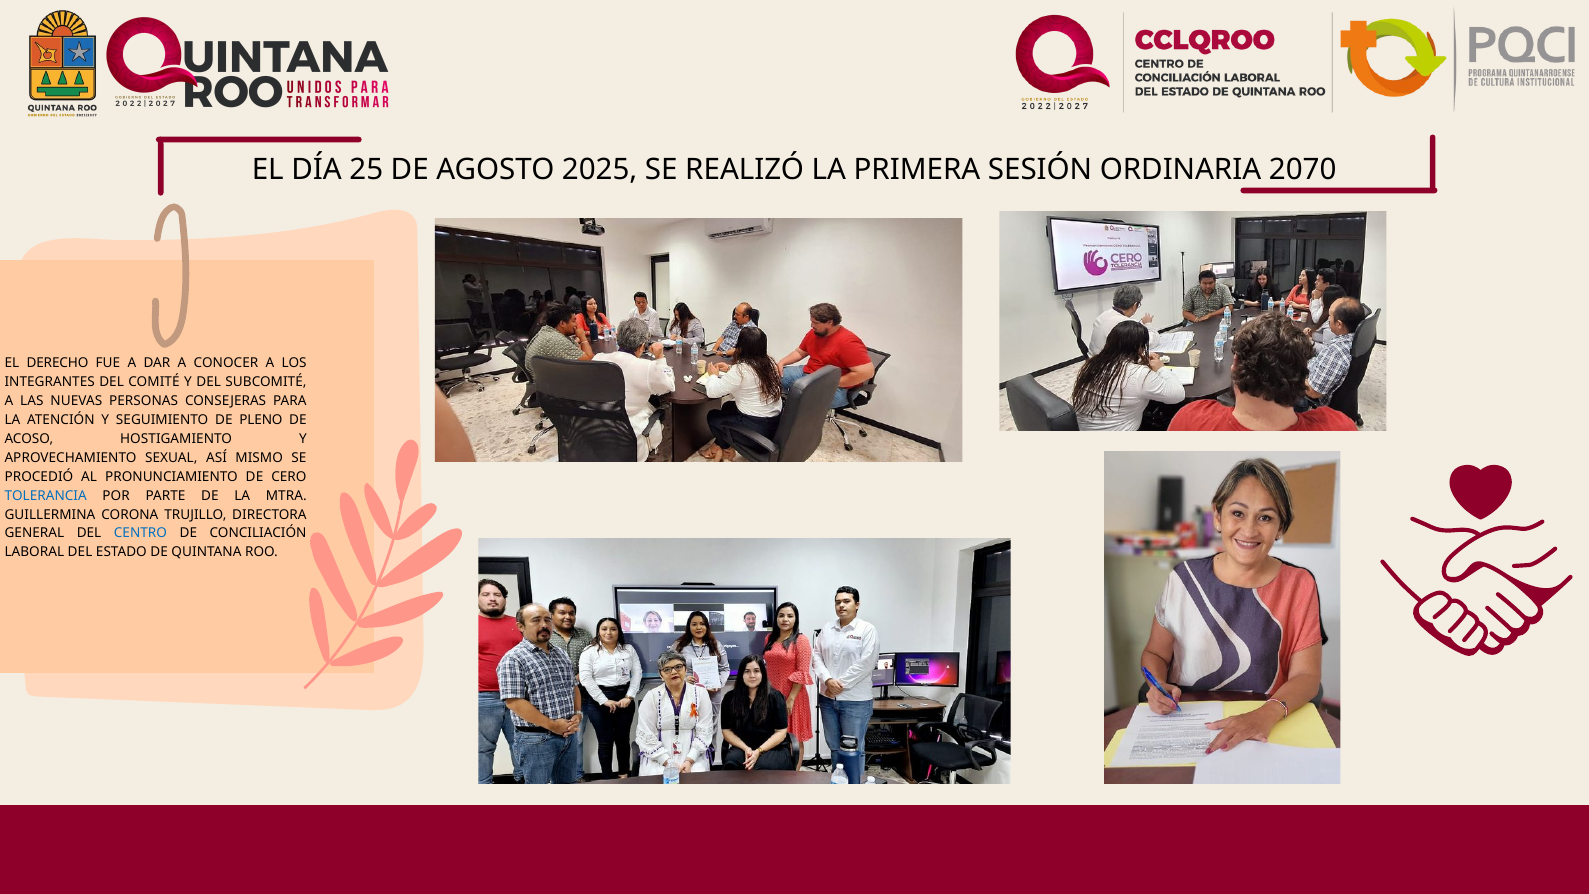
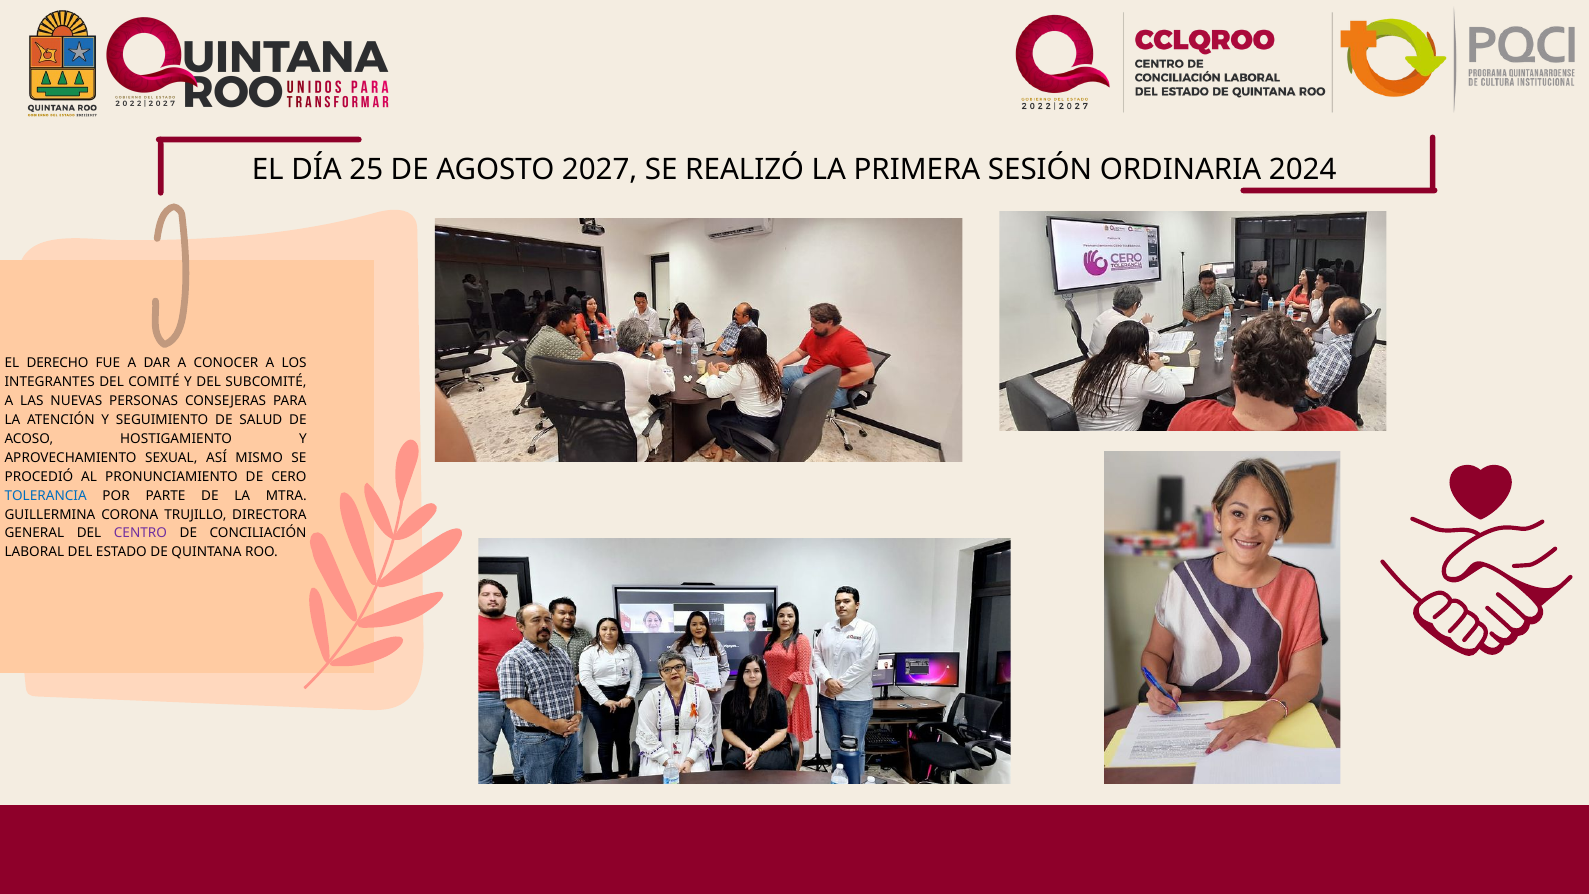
2025: 2025 -> 2027 (600, 169)
2070: 2070 -> 2024 (1303, 169)
PLENO: PLENO -> SALUD (261, 420)
CENTRO colour: blue -> purple (140, 533)
